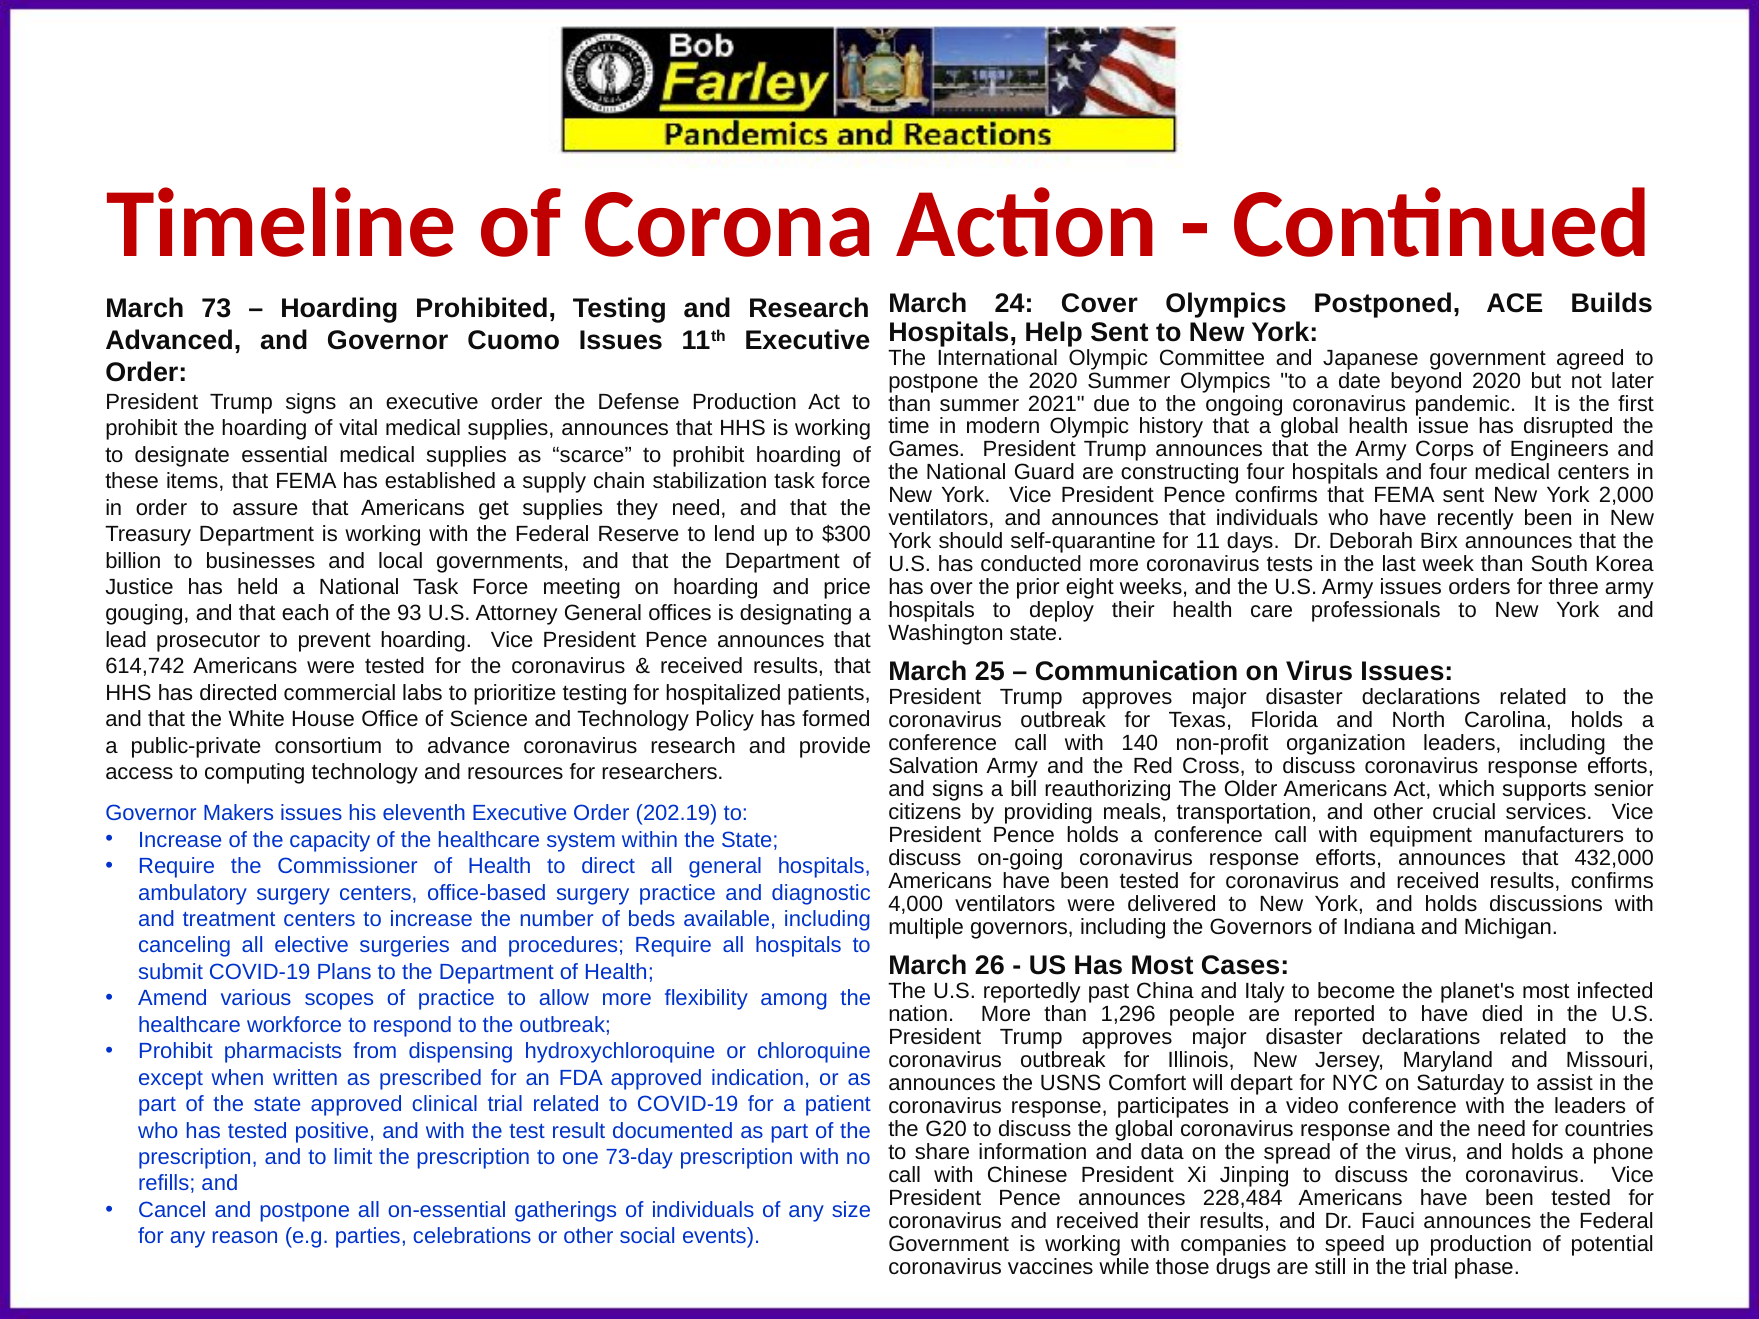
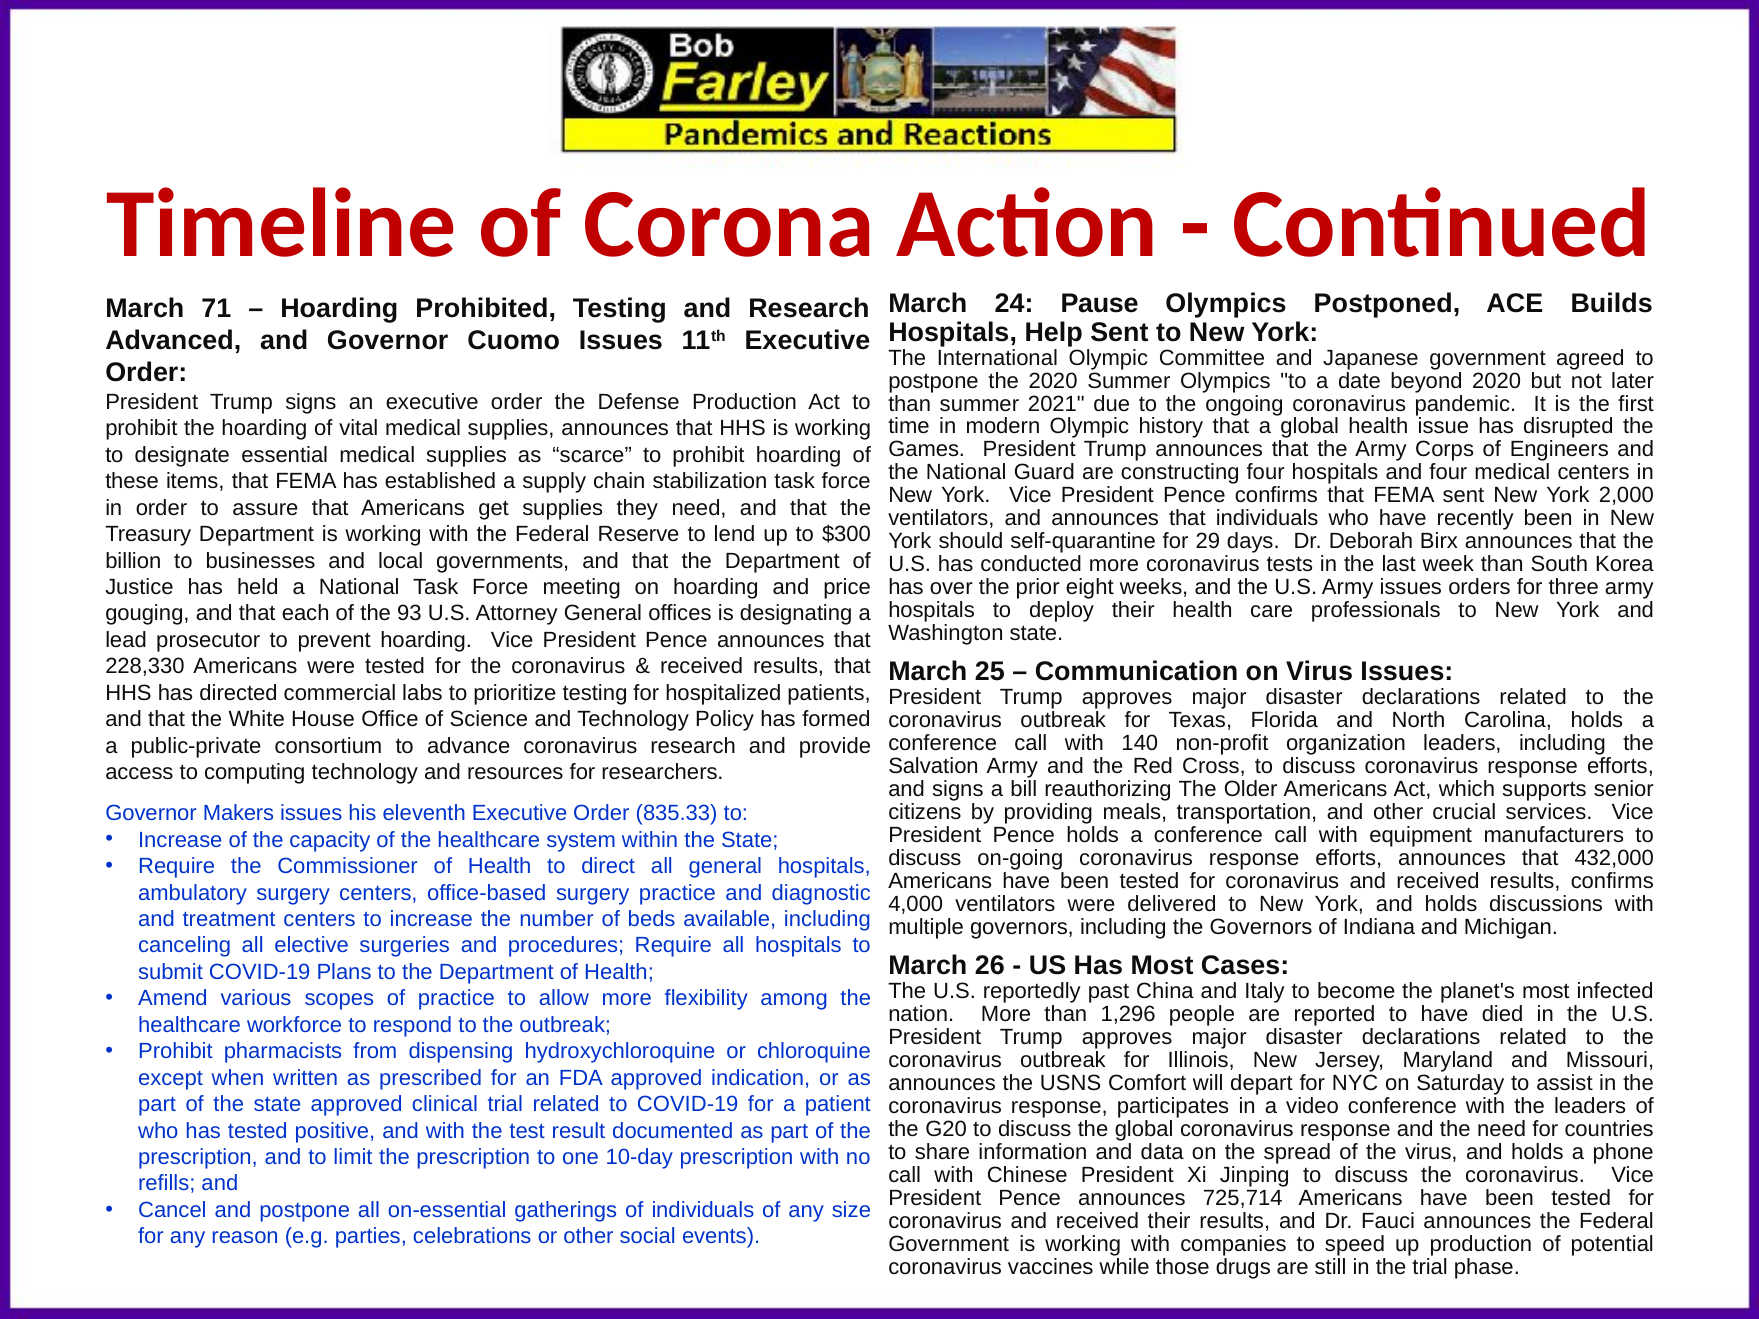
Cover: Cover -> Pause (1100, 304)
73: 73 -> 71 (216, 309)
11: 11 -> 29 (1208, 542)
614,742: 614,742 -> 228,330 (145, 667)
202.19: 202.19 -> 835.33 (677, 814)
73-day: 73-day -> 10-day (639, 1157)
228,484: 228,484 -> 725,714 (1243, 1198)
